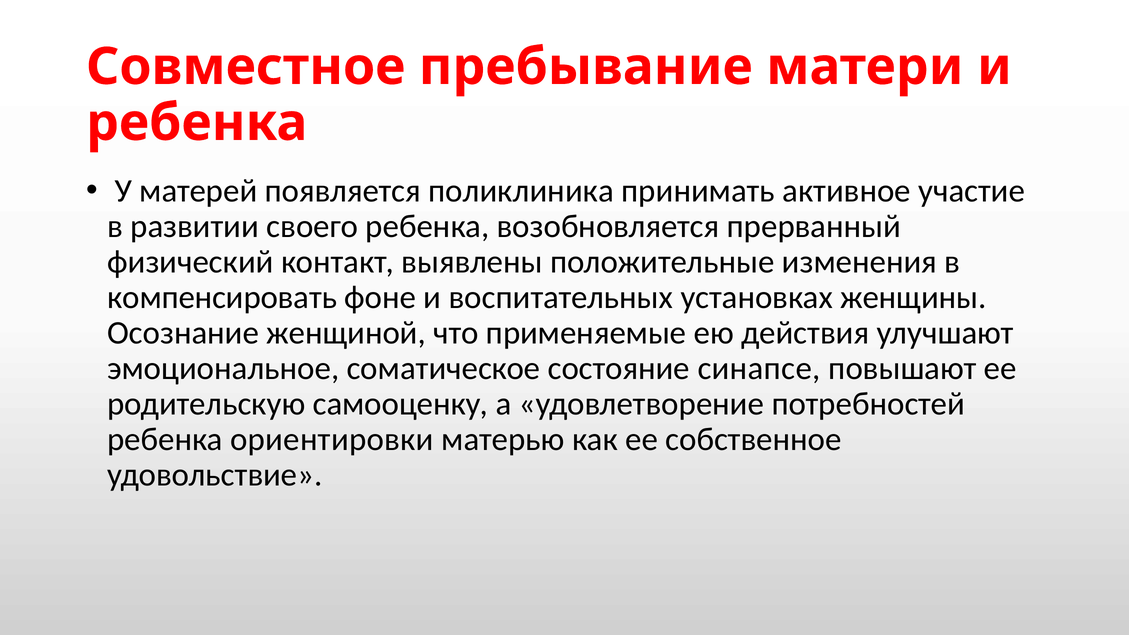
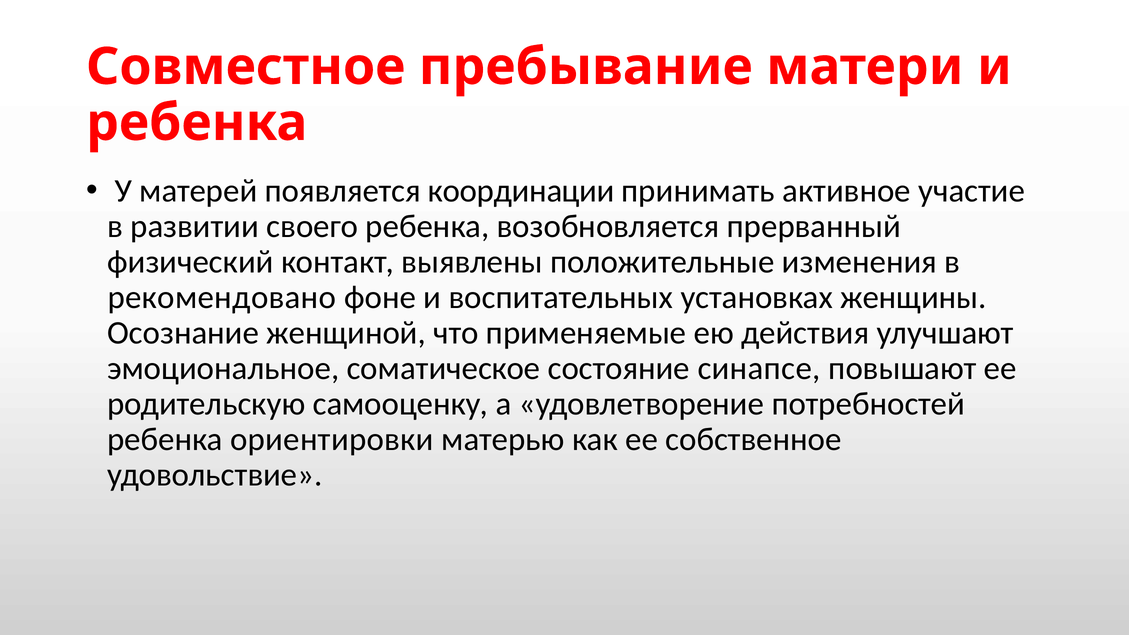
поликлиника: поликлиника -> координации (521, 191)
компенсировать: компенсировать -> рекомендовано (222, 297)
